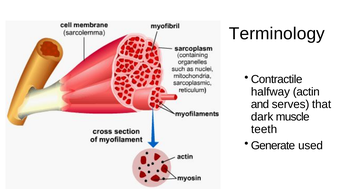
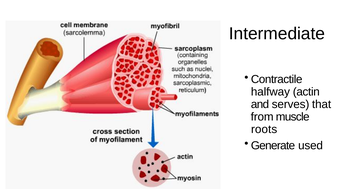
Terminology: Terminology -> Intermediate (277, 34)
dark: dark -> from (262, 117)
teeth: teeth -> roots (264, 129)
